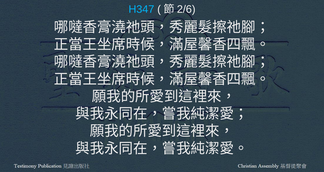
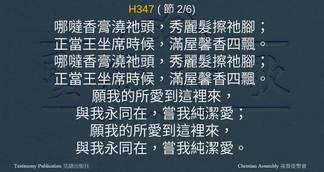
H347 colour: light blue -> yellow (141, 9)
